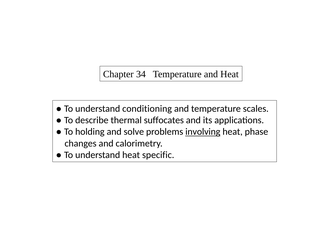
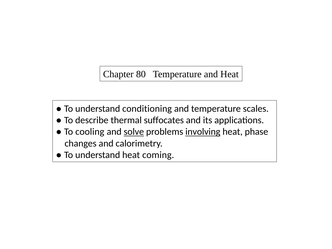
34: 34 -> 80 (141, 74)
holding: holding -> cooling (90, 132)
solve underline: none -> present (134, 132)
specific: specific -> coming (158, 155)
